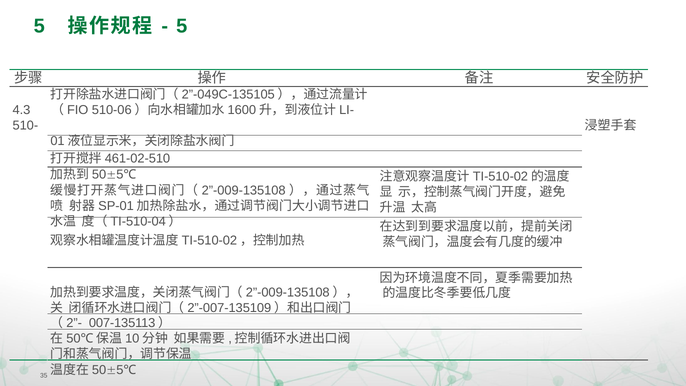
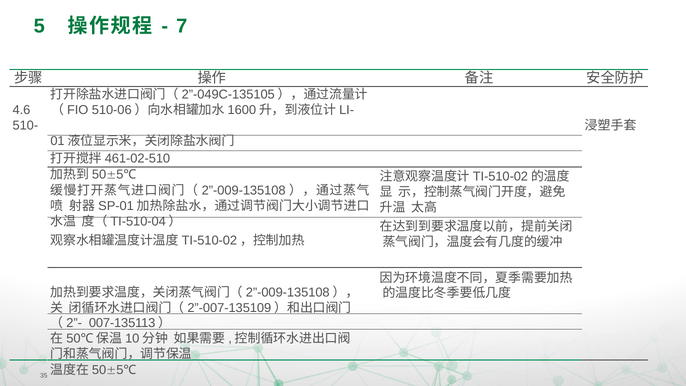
5: 5 -> 7 (182, 26)
4.3: 4.3 -> 4.6 (21, 110)
